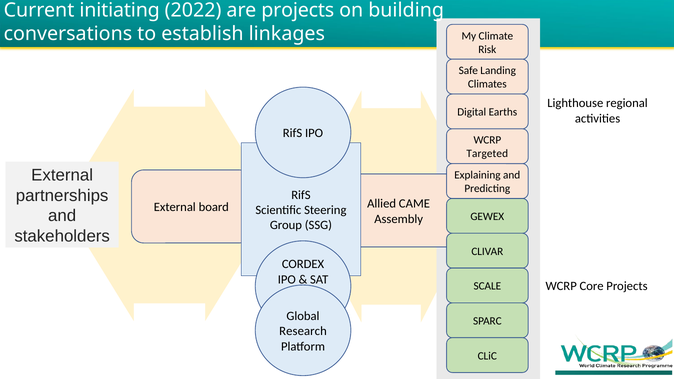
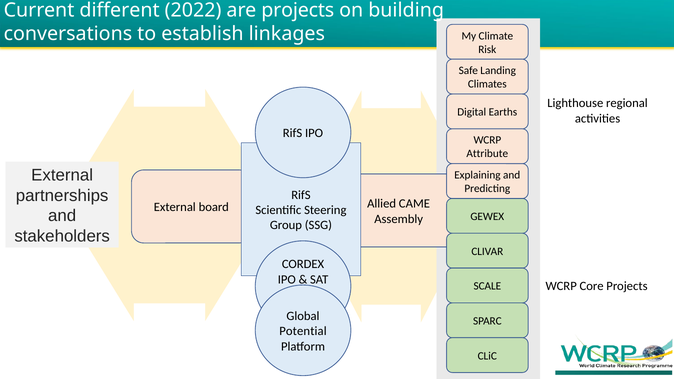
initiating: initiating -> different (120, 10)
Targeted: Targeted -> Attribute (487, 154)
Research: Research -> Potential (303, 331)
